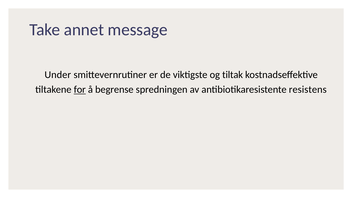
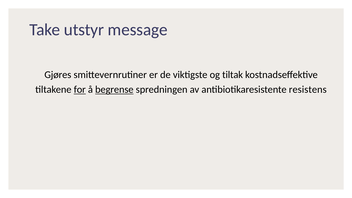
annet: annet -> utstyr (84, 30)
Under: Under -> Gjøres (58, 75)
begrense underline: none -> present (114, 90)
